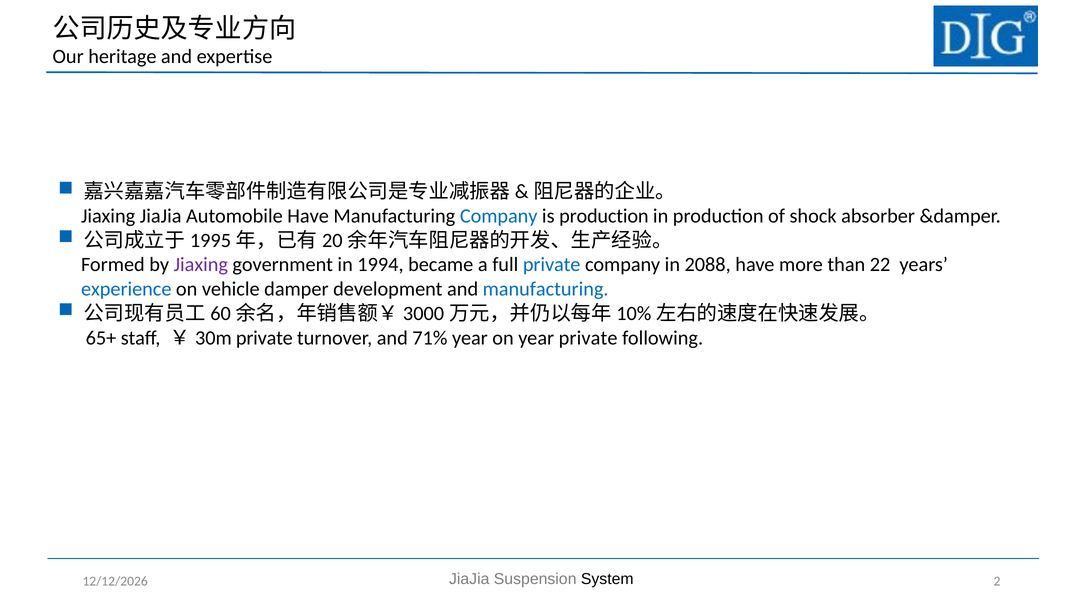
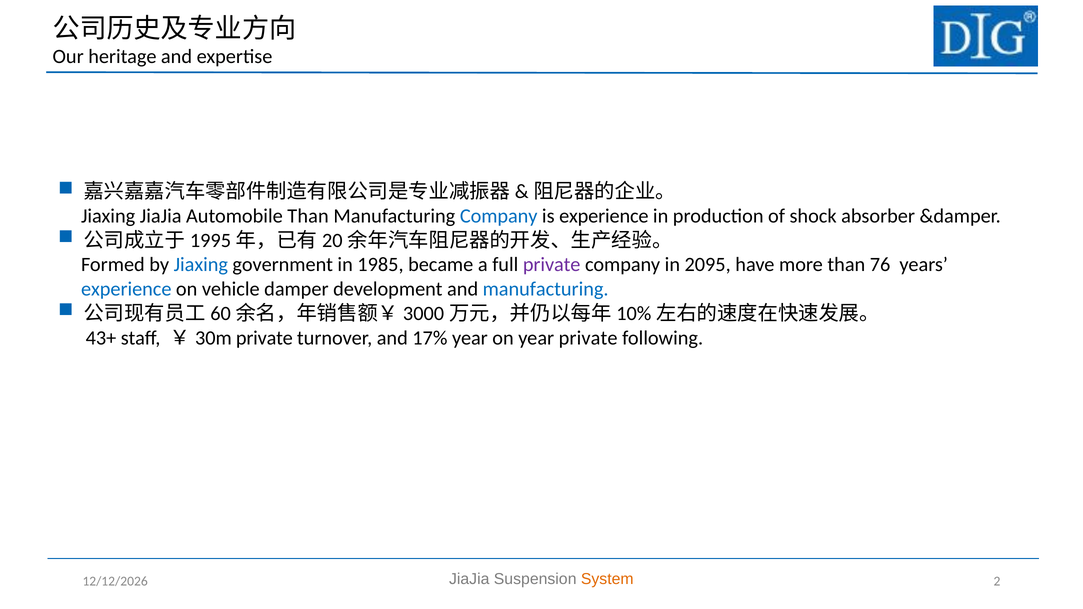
Automobile Have: Have -> Than (308, 216)
is production: production -> experience (604, 216)
Jiaxing colour: purple -> blue (201, 265)
1994: 1994 -> 1985 (380, 265)
private colour: blue -> purple (552, 265)
2088: 2088 -> 2095 (708, 265)
22: 22 -> 76 (880, 265)
65+: 65+ -> 43+ (101, 338)
71%: 71% -> 17% (430, 338)
System colour: black -> orange (607, 579)
